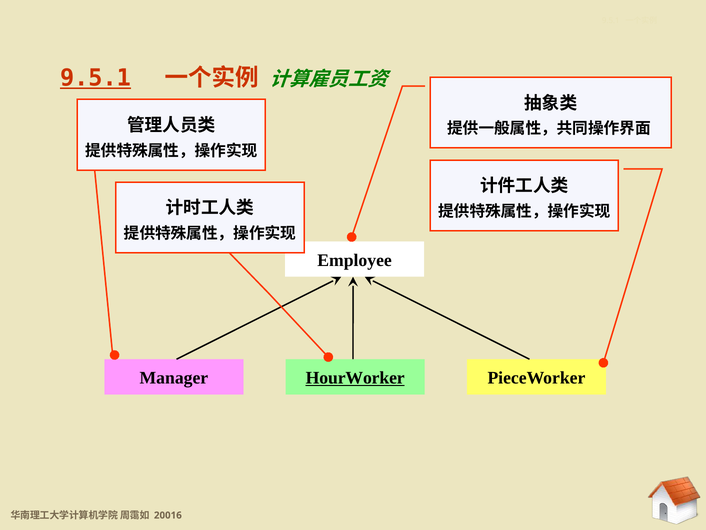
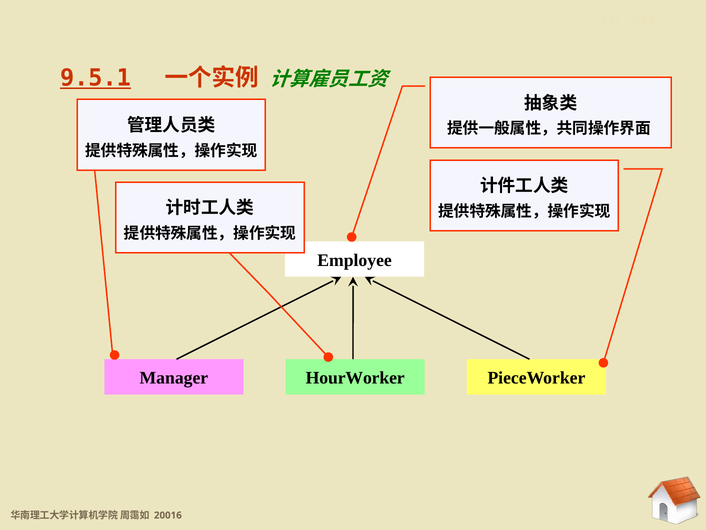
HourWorker underline: present -> none (355, 378)
